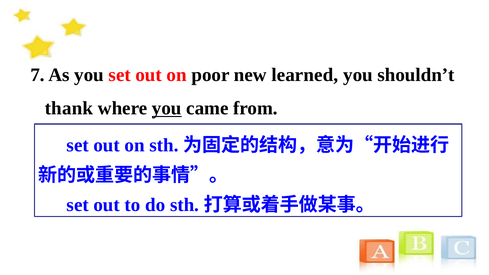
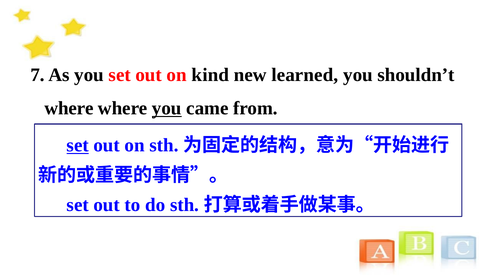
poor: poor -> kind (210, 75)
thank: thank -> where (69, 108)
set underline: none -> present (78, 145)
